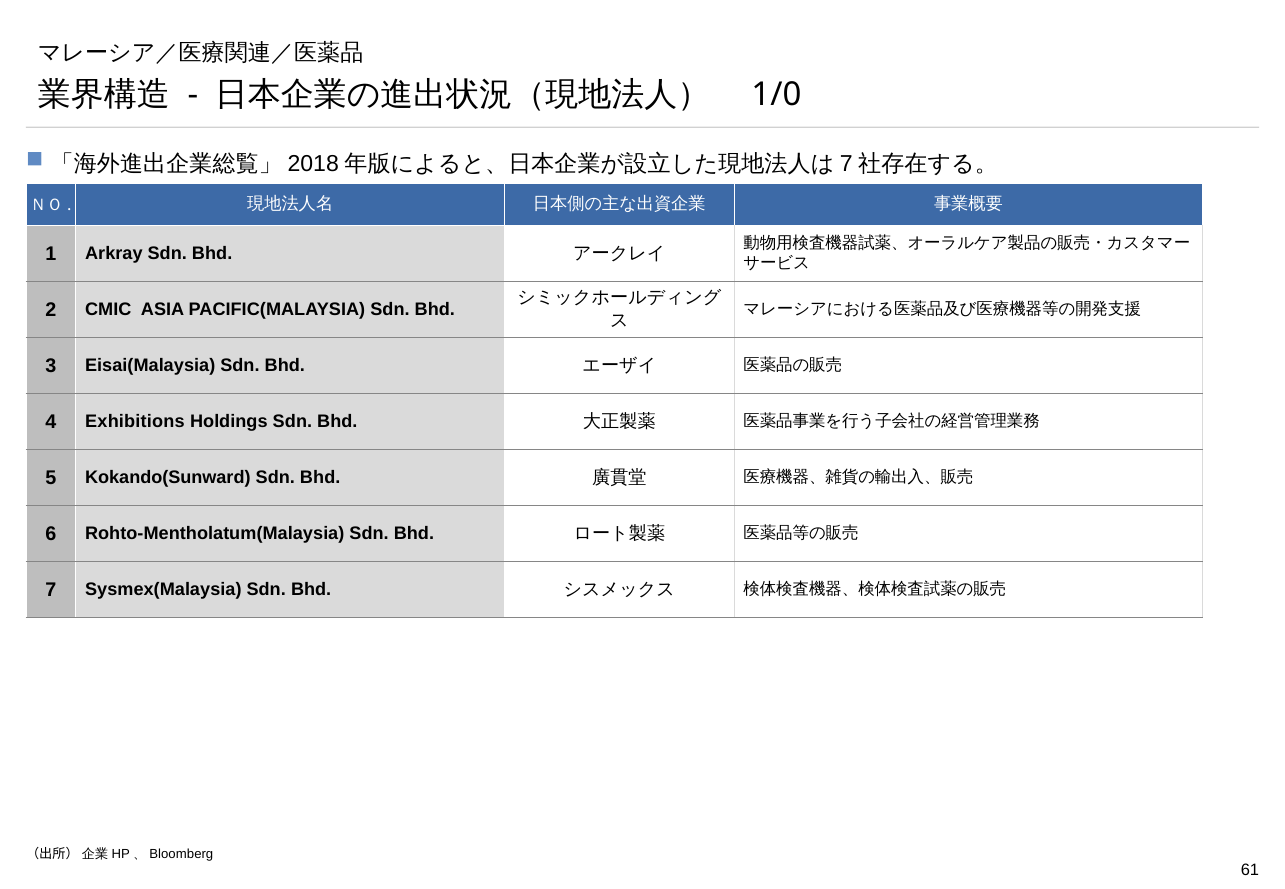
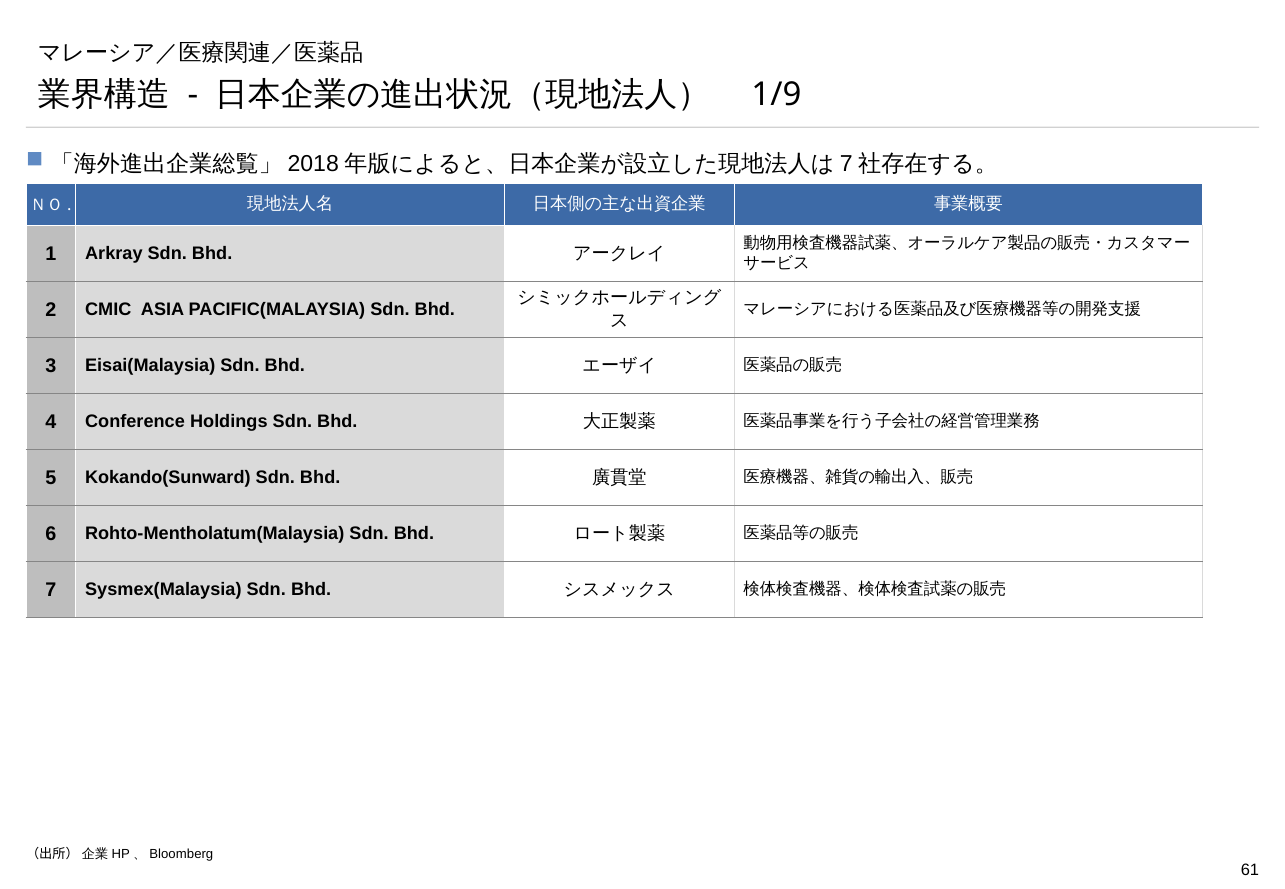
1/0: 1/0 -> 1/9 (776, 94)
Exhibitions: Exhibitions -> Conference (135, 422)
